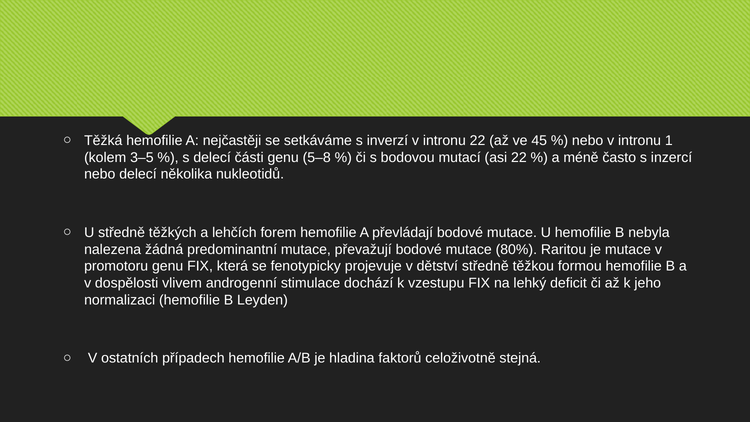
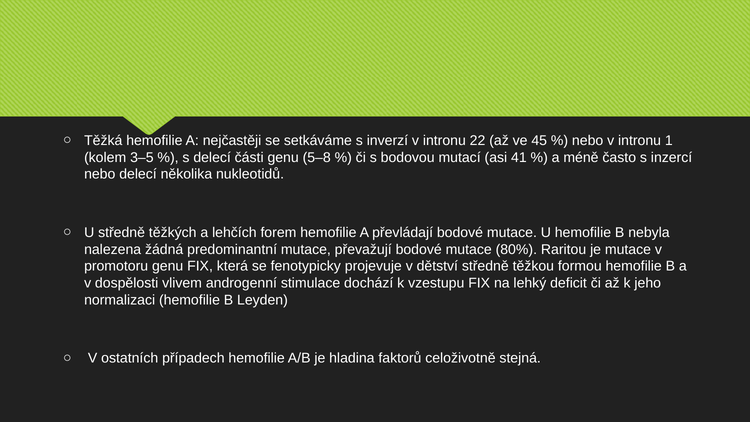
asi 22: 22 -> 41 (519, 157)
